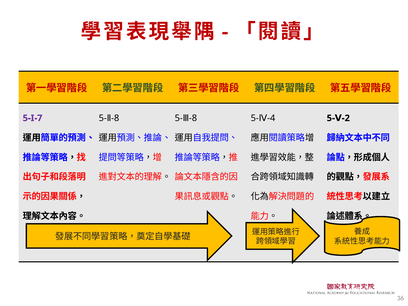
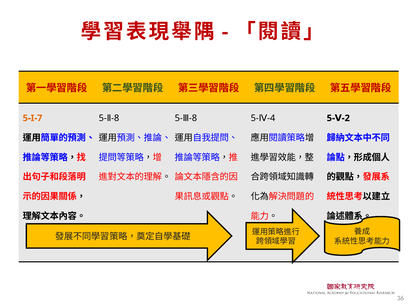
5-I-7 colour: purple -> orange (33, 118)
